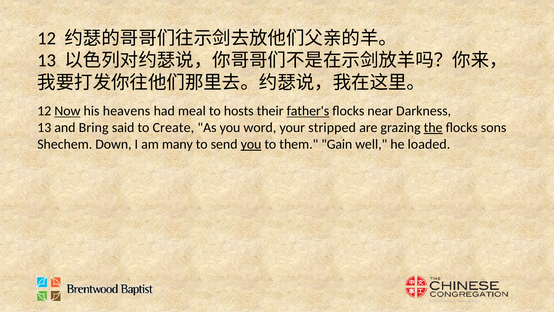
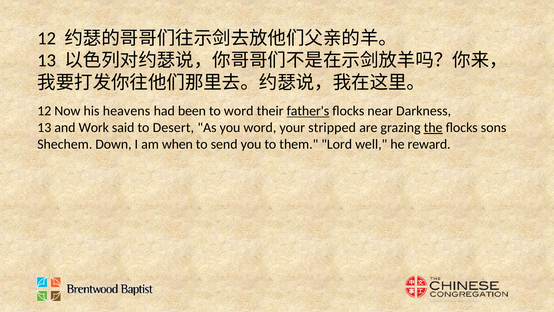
Now underline: present -> none (67, 111)
meal: meal -> been (192, 111)
to hosts: hosts -> word (239, 111)
Bring: Bring -> Work (94, 127)
Create: Create -> Desert (173, 127)
many: many -> when (177, 144)
you underline: present -> none (251, 144)
Gain: Gain -> Lord (337, 144)
loaded: loaded -> reward (429, 144)
